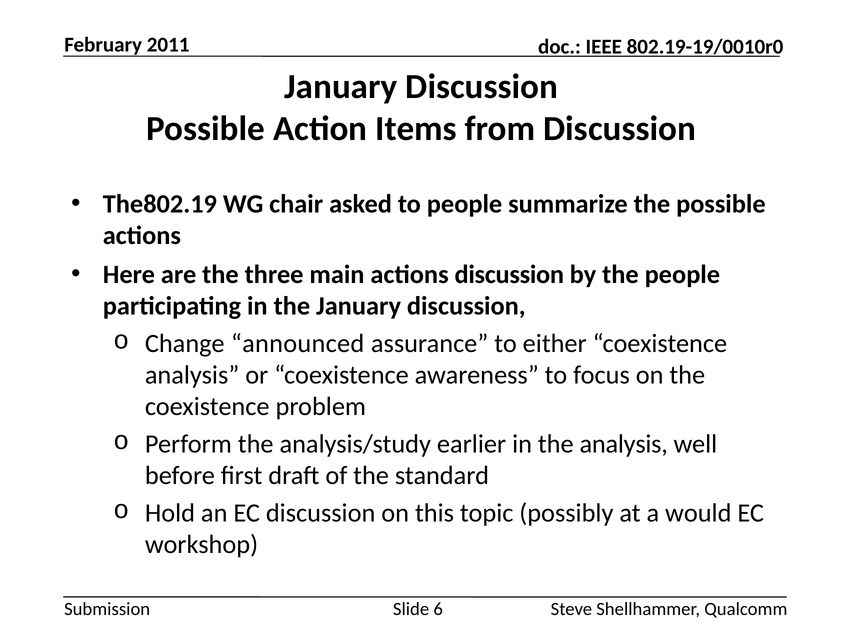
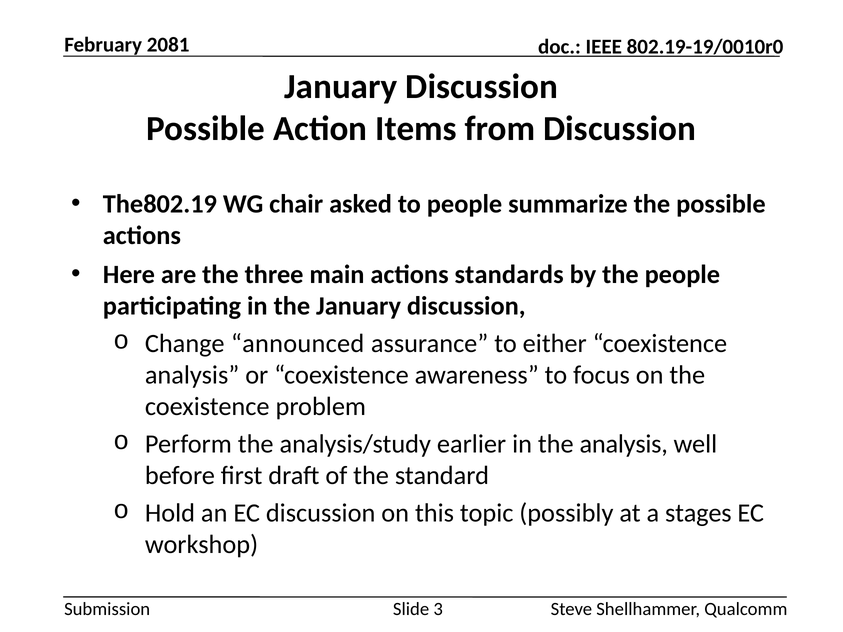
2011: 2011 -> 2081 (168, 45)
actions discussion: discussion -> standards (509, 275)
would: would -> stages (698, 513)
6: 6 -> 3 (438, 610)
